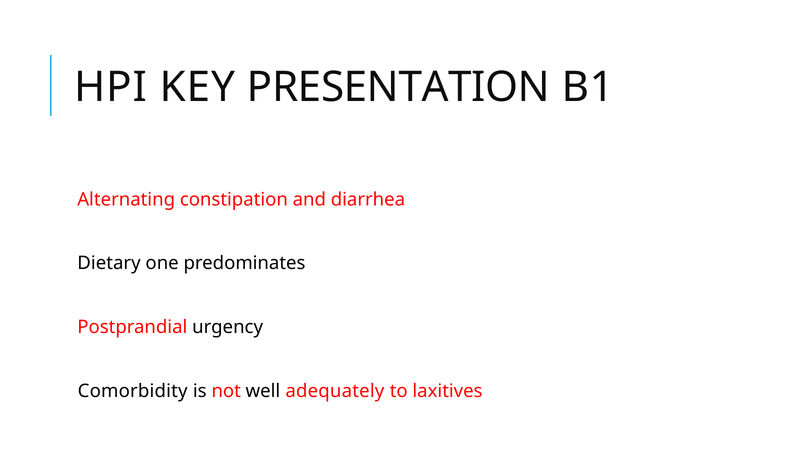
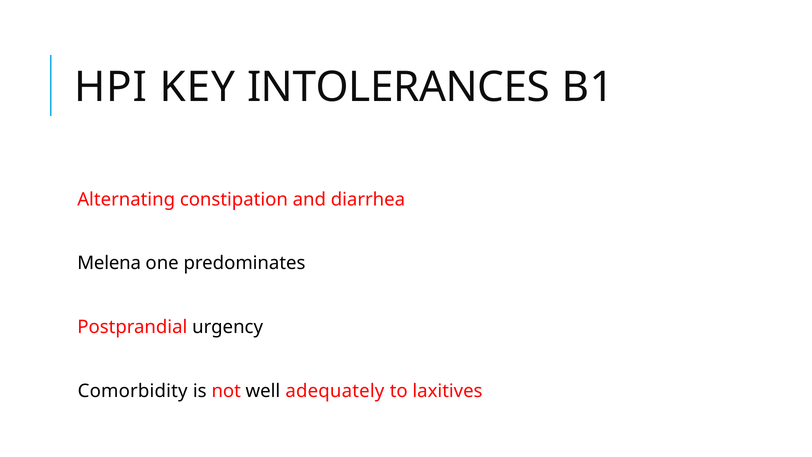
PRESENTATION: PRESENTATION -> INTOLERANCES (399, 87)
Dietary: Dietary -> Melena (109, 263)
